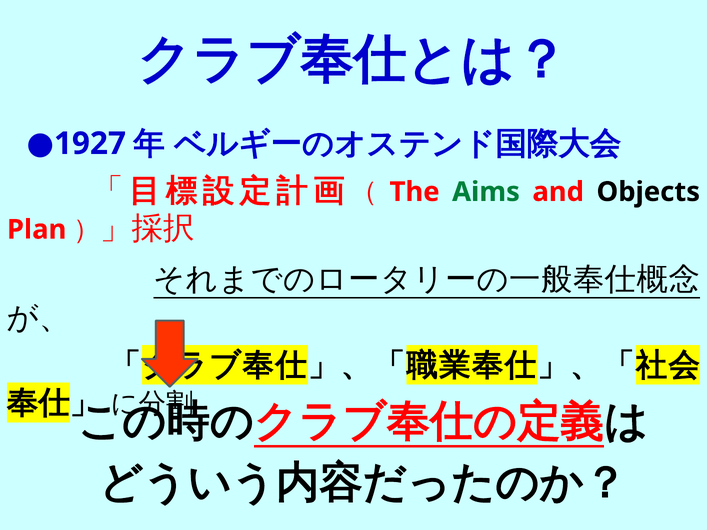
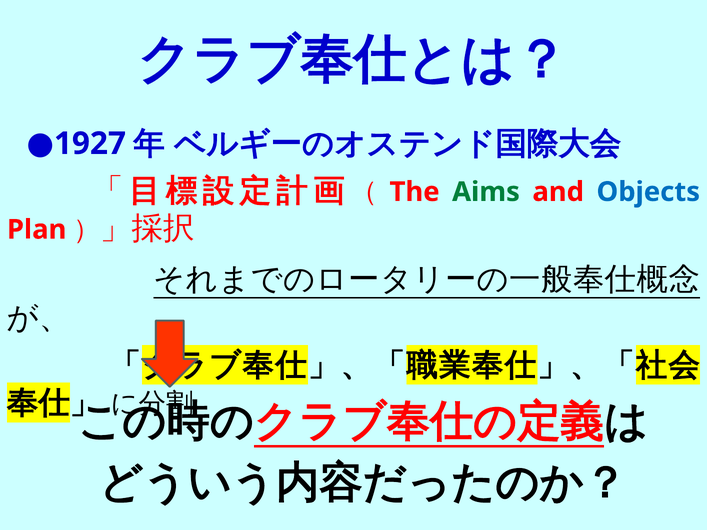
Objects colour: black -> blue (648, 192)
